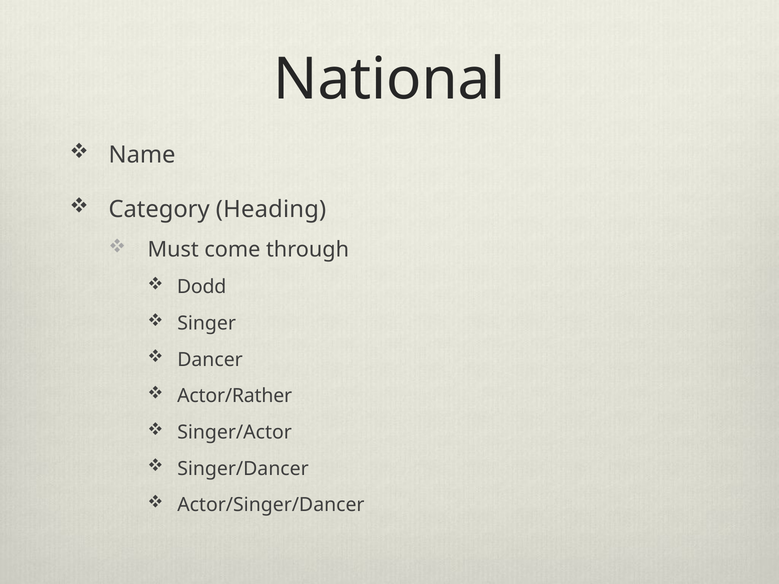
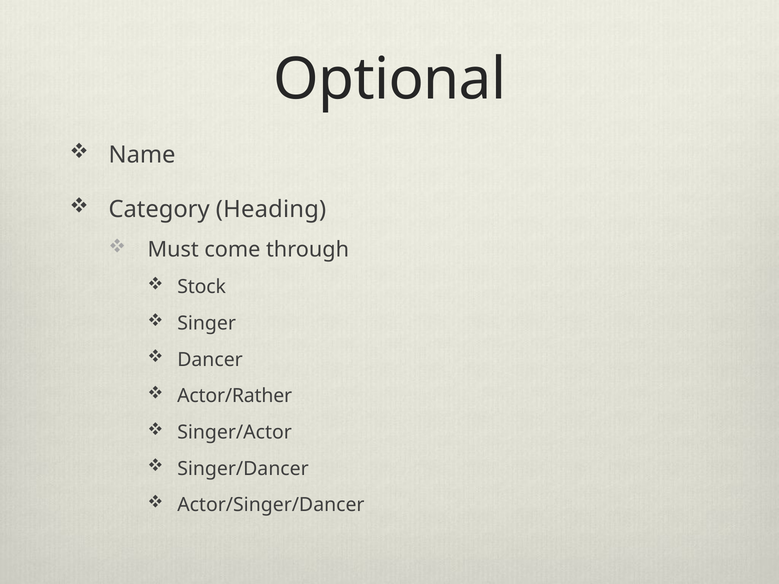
National: National -> Optional (390, 80)
Dodd: Dodd -> Stock (202, 287)
